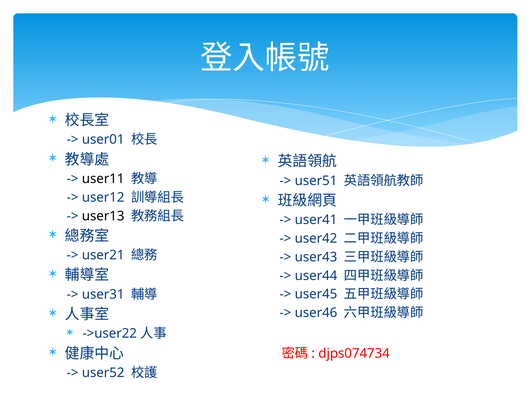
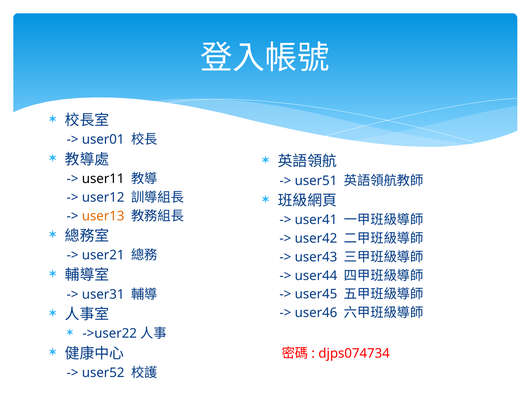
user13 colour: black -> orange (103, 216)
